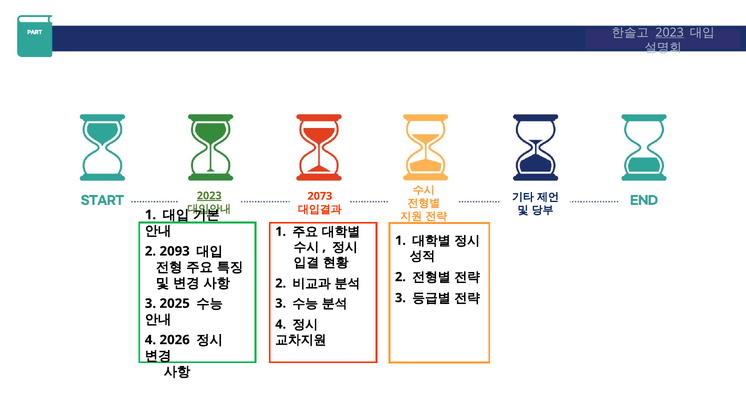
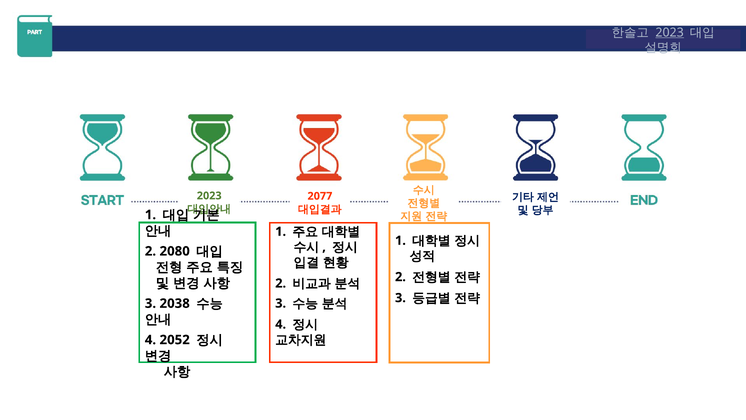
2023 underline: present -> none (209, 196)
2073: 2073 -> 2077 (320, 196)
2093: 2093 -> 2080 (175, 251)
2025: 2025 -> 2038 (175, 303)
2026: 2026 -> 2052 (175, 340)
